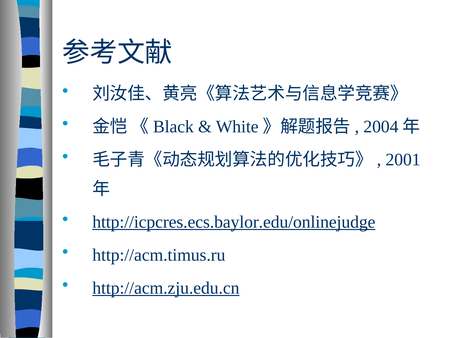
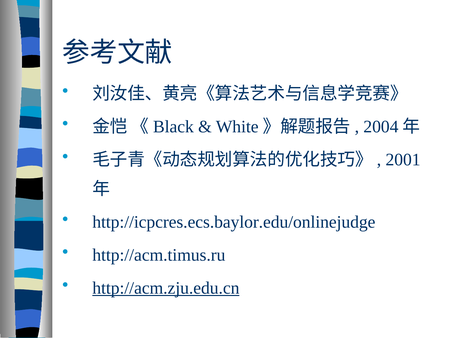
http://icpcres.ecs.baylor.edu/onlinejudge underline: present -> none (234, 222)
